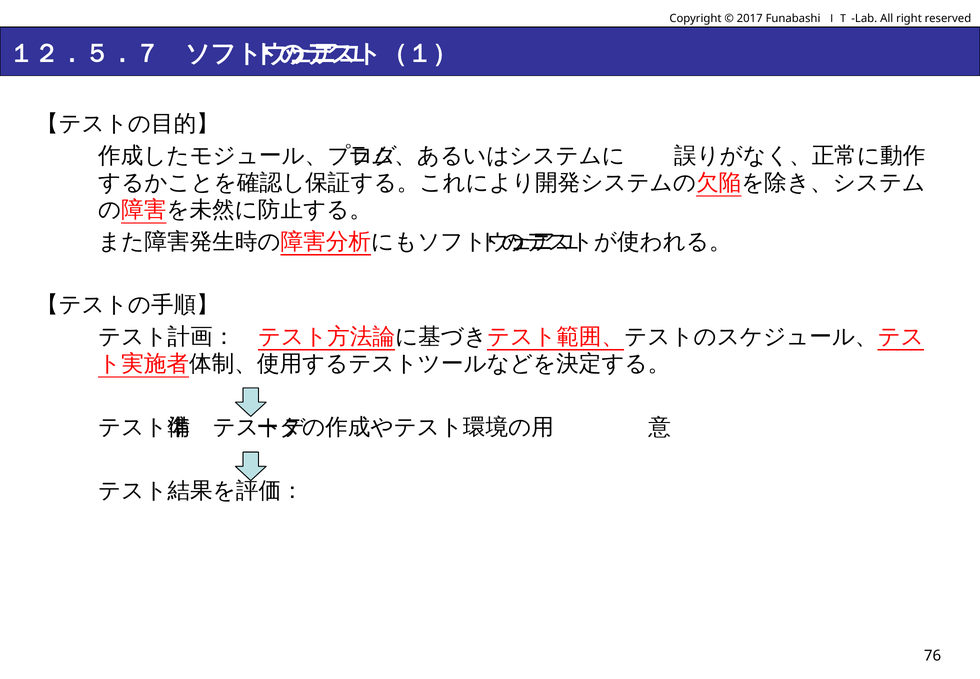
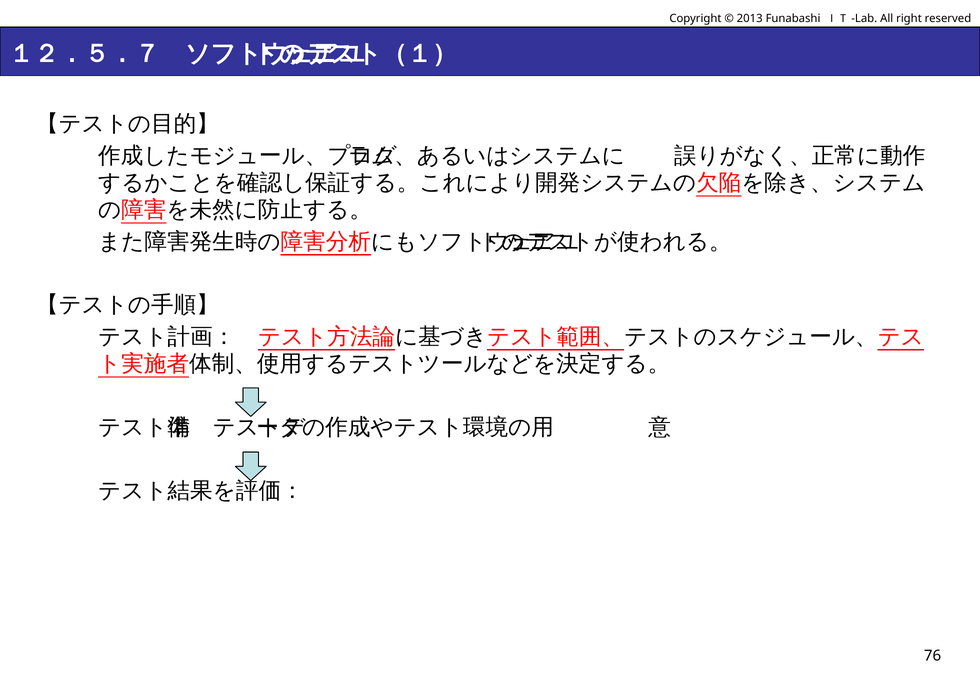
2017: 2017 -> 2013 (750, 18)
